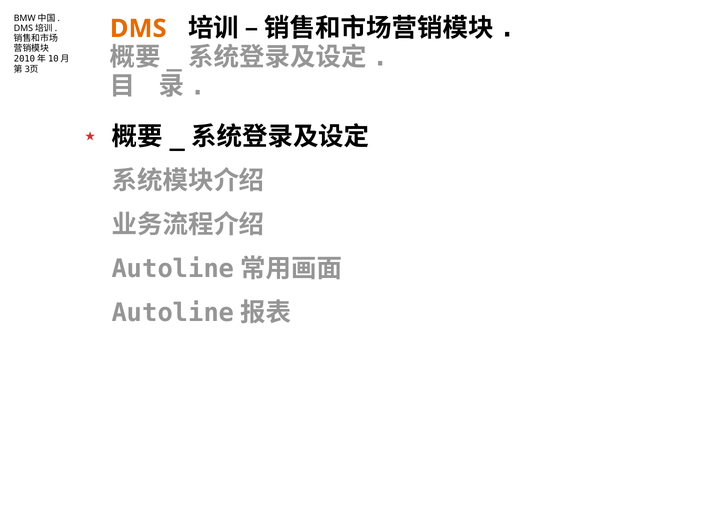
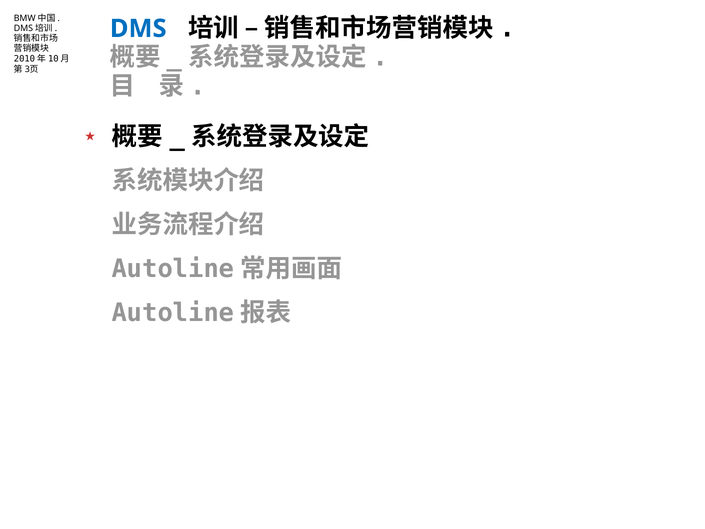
DMS colour: orange -> blue (138, 29)
